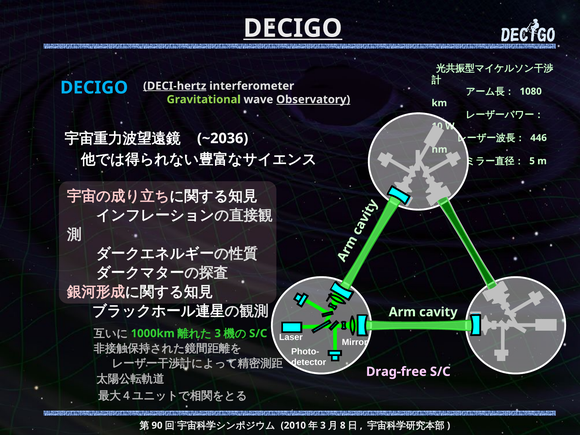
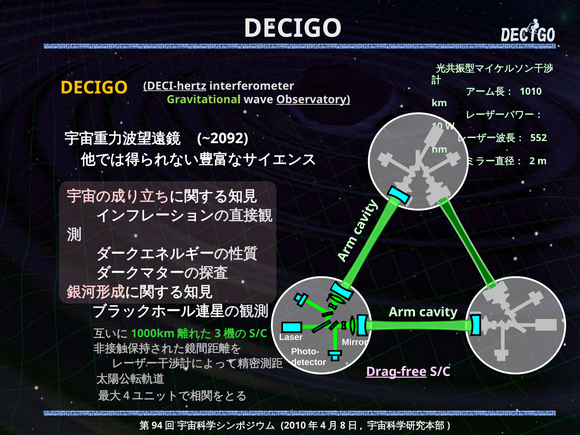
DECIGO underline: present -> none (293, 28)
DECIGO colour: light blue -> yellow (94, 88)
1080: 1080 -> 1010 (531, 91)
~2036: ~2036 -> ~2092 (223, 138)
446: 446 -> 552 (539, 138)
5: 5 -> 2 (532, 161)
Drag-free underline: none -> present (396, 372)
90: 90 -> 94 (157, 425)
3: 3 -> 4 (323, 425)
